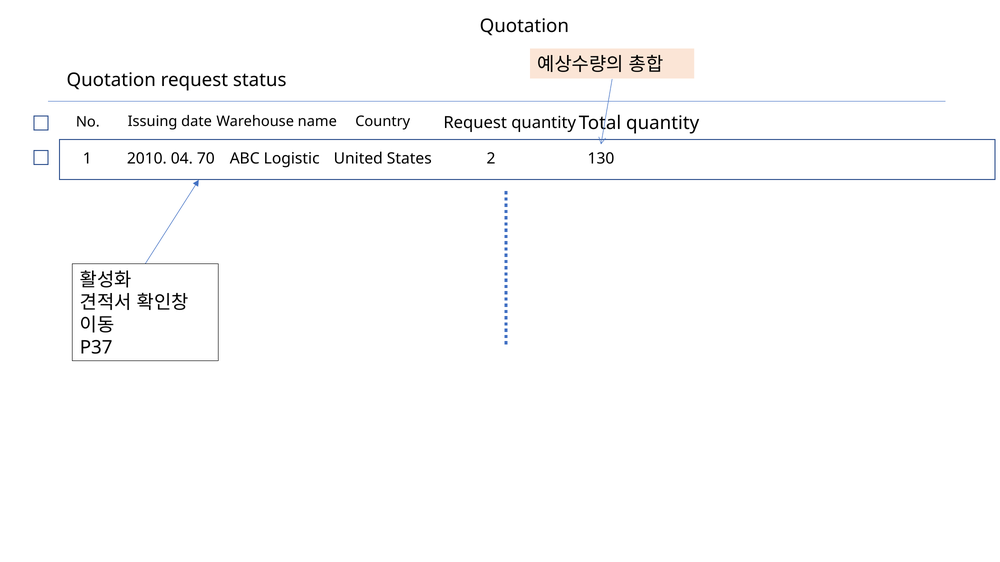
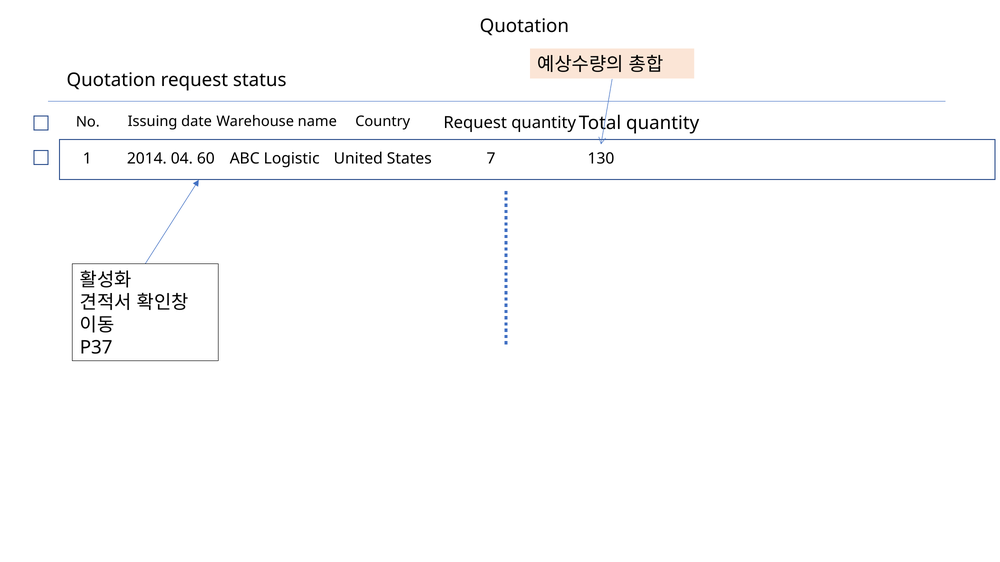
2010: 2010 -> 2014 (147, 159)
70: 70 -> 60 (206, 159)
2: 2 -> 7 (491, 159)
